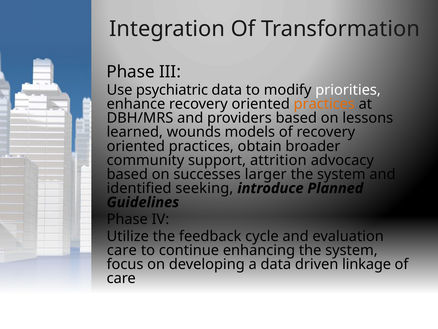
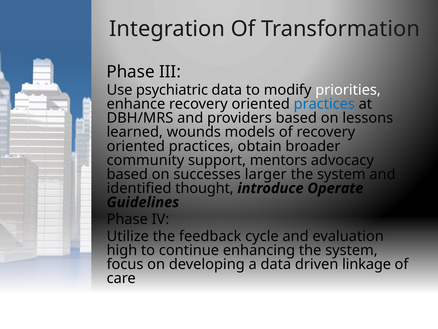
practices colour: orange -> blue (324, 104)
attrition: attrition -> mentors (278, 160)
seeking: seeking -> thought (204, 188)
Planned: Planned -> Operate (335, 188)
care: care -> high (122, 250)
